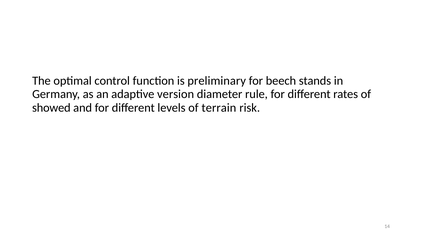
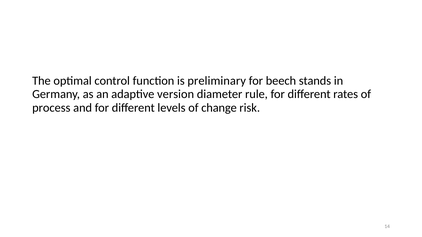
showed: showed -> process (51, 108)
terrain: terrain -> change (219, 108)
